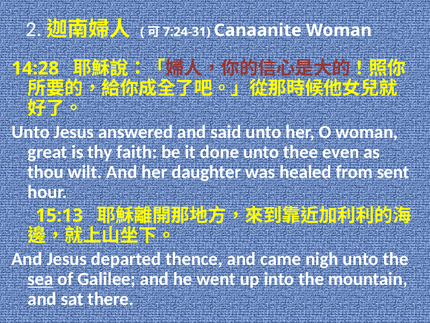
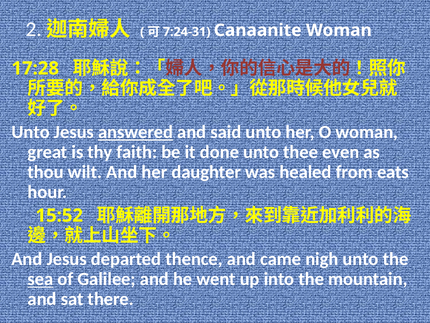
14:28: 14:28 -> 17:28 (35, 68)
answered underline: none -> present (136, 132)
sent: sent -> eats (393, 172)
15:13: 15:13 -> 15:52 (59, 215)
